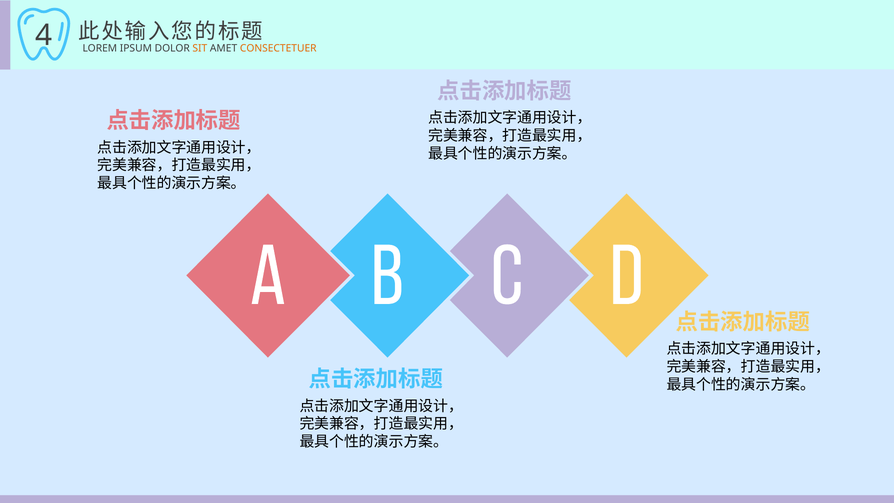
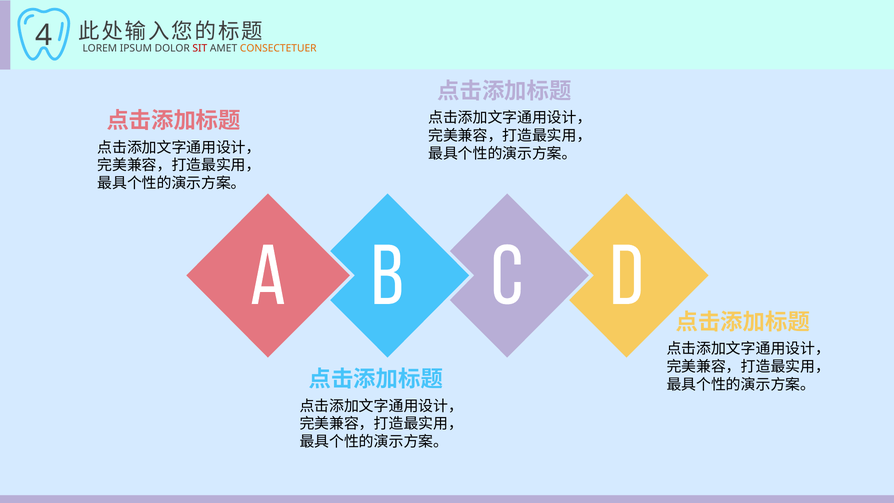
SIT colour: orange -> red (200, 48)
